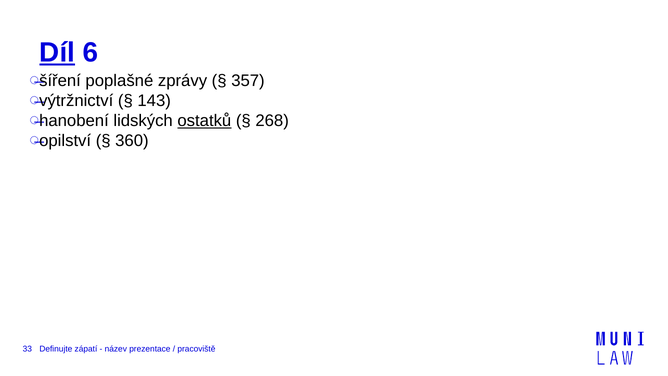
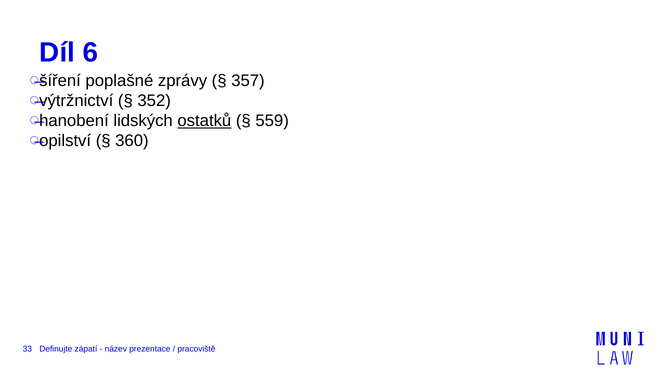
Díl underline: present -> none (57, 53)
143: 143 -> 352 (154, 101)
268: 268 -> 559 (272, 121)
